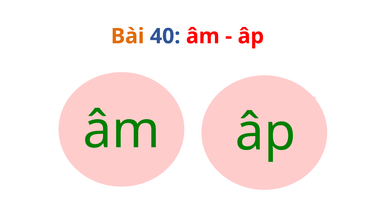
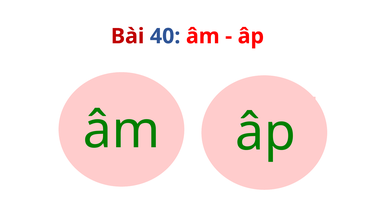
Bài colour: orange -> red (128, 36)
